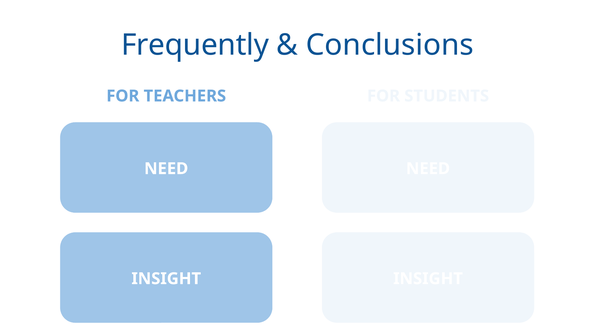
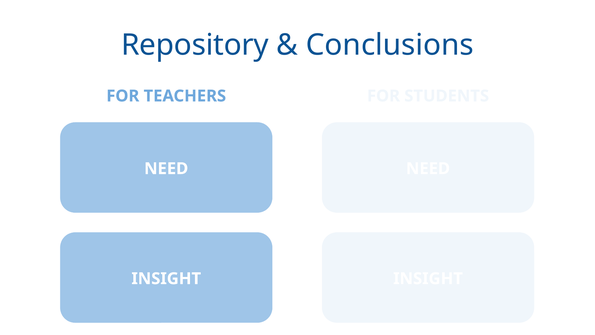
Frequently: Frequently -> Repository (195, 45)
